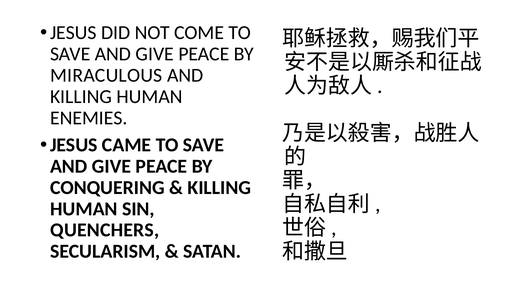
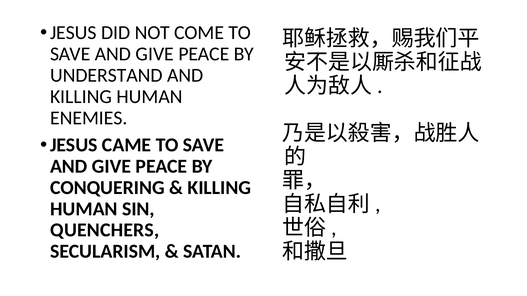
MIRACULOUS: MIRACULOUS -> UNDERSTAND (106, 76)
